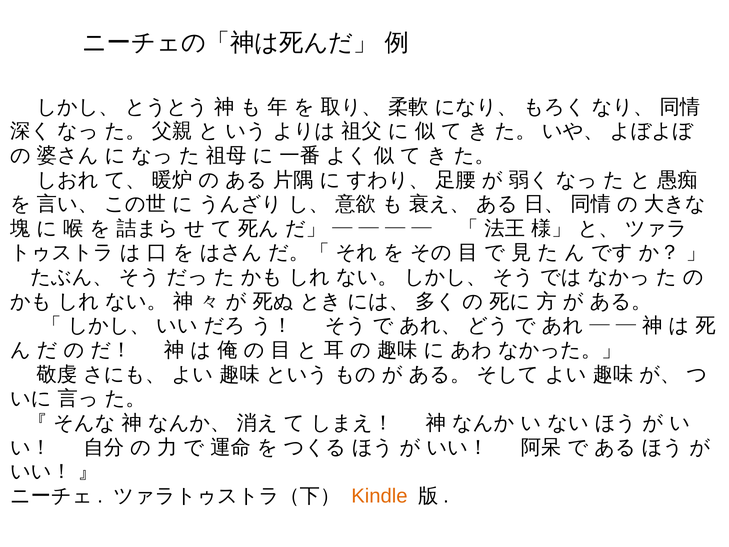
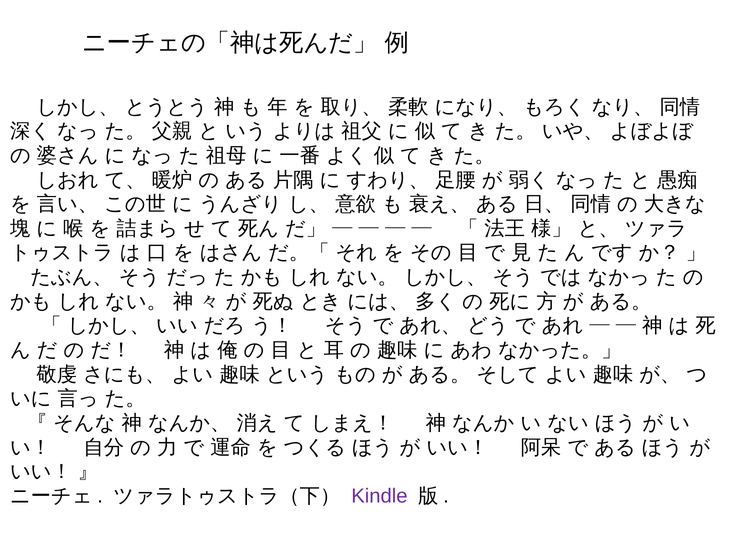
Kindle colour: orange -> purple (379, 496)
